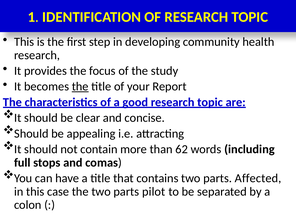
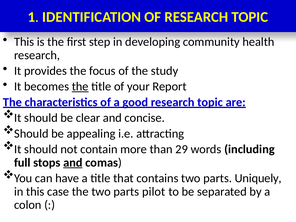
62: 62 -> 29 (182, 149)
and underline: none -> present (73, 163)
Affected: Affected -> Uniquely (258, 178)
